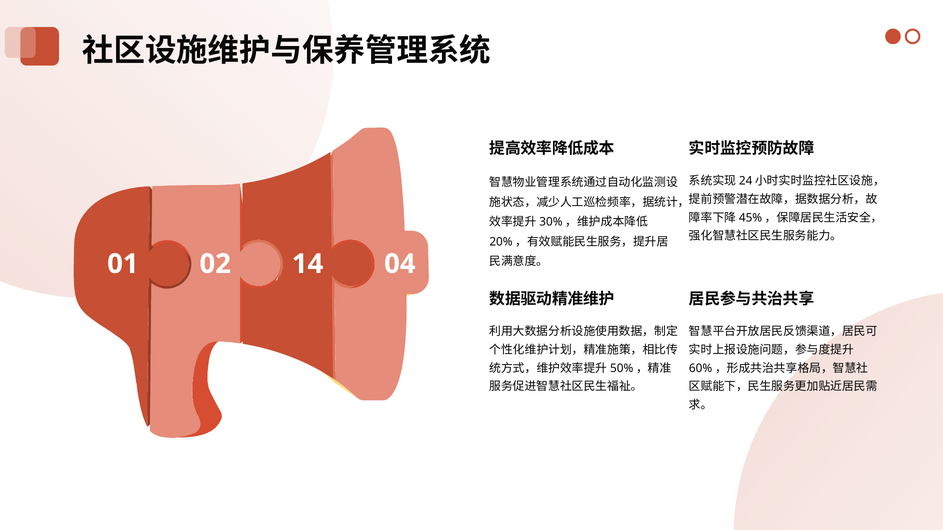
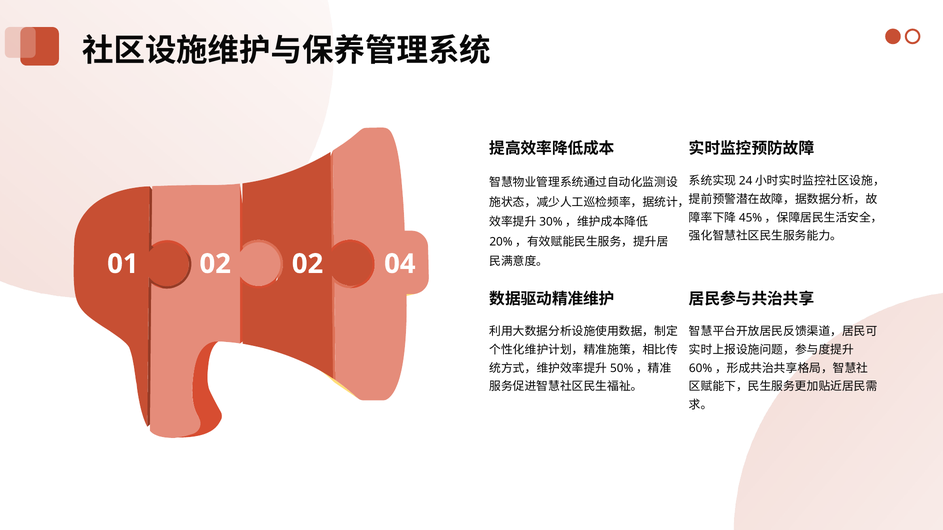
02 14: 14 -> 02 (308, 264)
